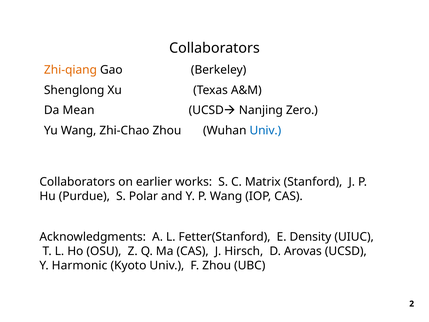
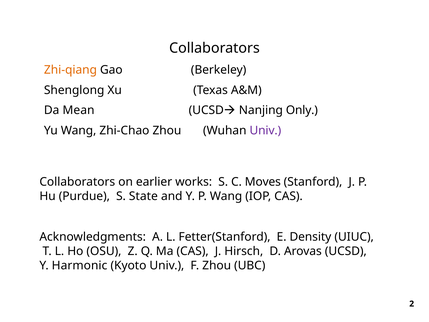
Zero: Zero -> Only (302, 110)
Univ colour: blue -> purple (265, 131)
Matrix: Matrix -> Moves (263, 182)
Polar: Polar -> State (143, 196)
